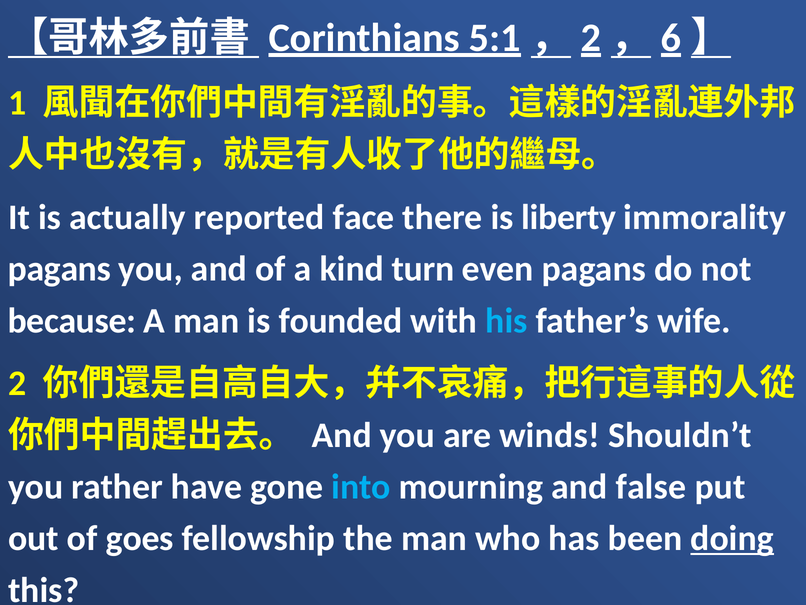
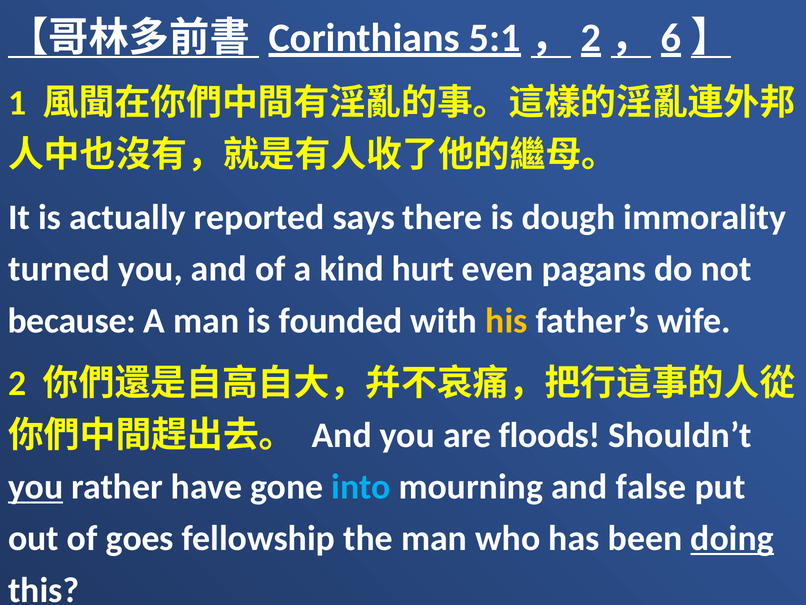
face: face -> says (364, 217)
liberty: liberty -> dough (569, 217)
pagans: pagans -> turned (59, 269)
turn: turn -> hurt (423, 269)
his colour: light blue -> yellow (506, 321)
winds: winds -> floods (550, 435)
you underline: none -> present (36, 487)
